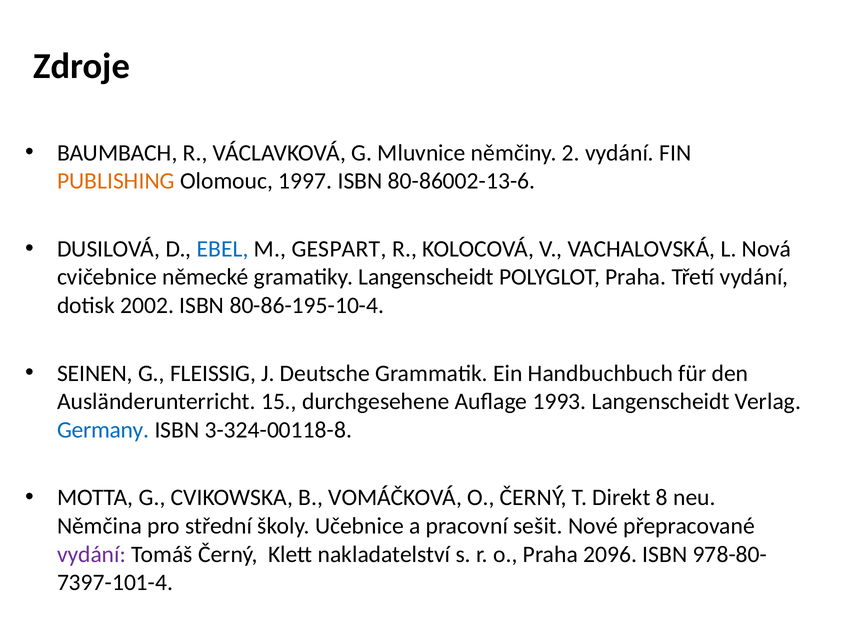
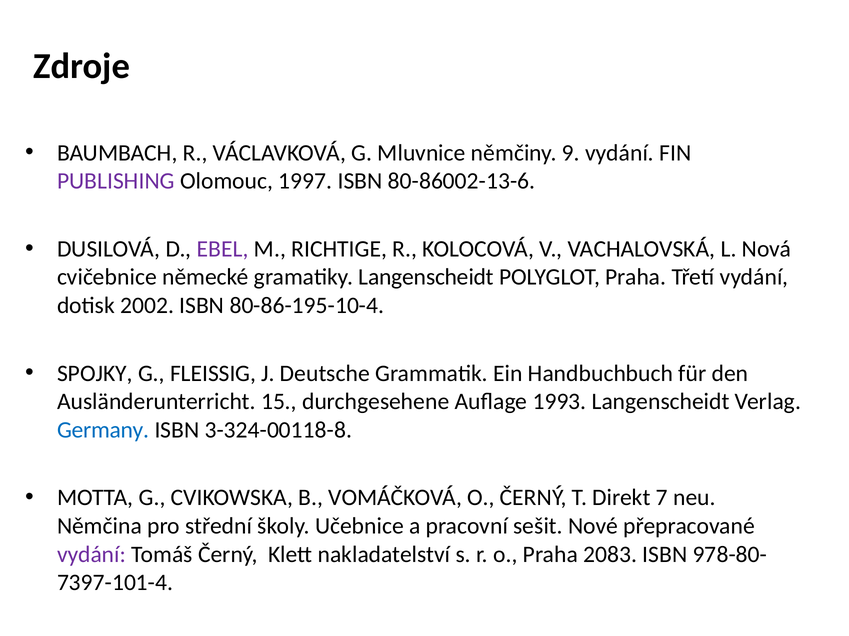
2: 2 -> 9 (571, 153)
PUBLISHING colour: orange -> purple (116, 181)
EBEL colour: blue -> purple (223, 249)
GESPART: GESPART -> RICHTIGE (339, 249)
SEINEN: SEINEN -> SPOJKY (95, 374)
8: 8 -> 7 (662, 498)
2096: 2096 -> 2083 (610, 555)
